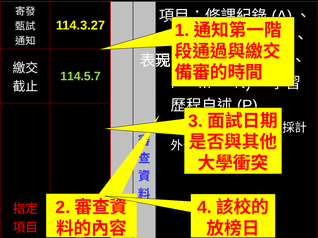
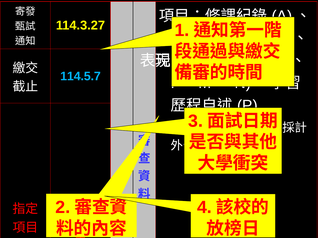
114.5.7 colour: light green -> light blue (81, 76)
